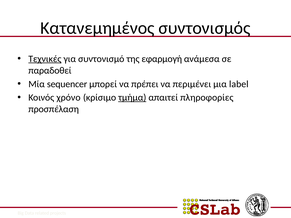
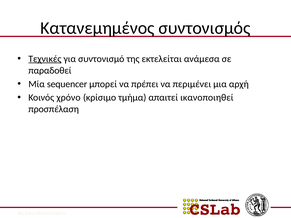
εφαρμογή: εφαρμογή -> εκτελείται (162, 59)
label: label -> αρχή (239, 84)
τμήμα underline: present -> none (132, 98)
πληροφορίες: πληροφορίες -> ικανοποιηθεί (207, 98)
